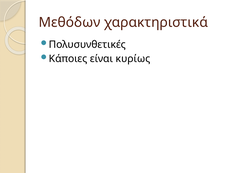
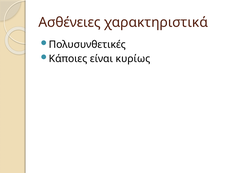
Μεθόδων: Μεθόδων -> Ασθένειες (70, 22)
